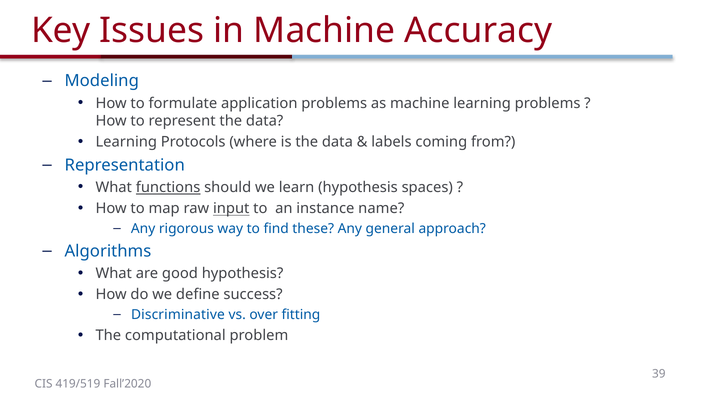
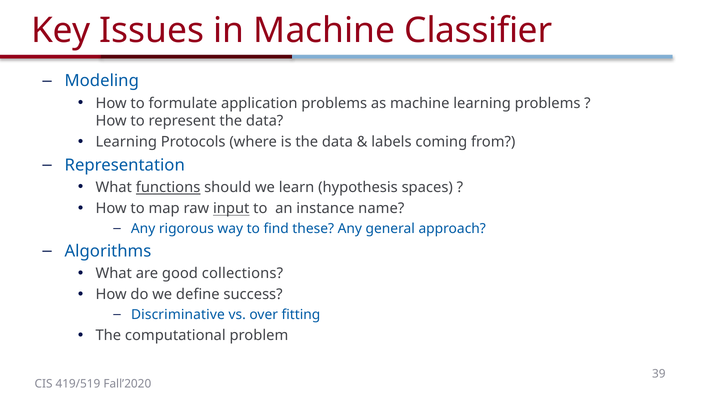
Accuracy: Accuracy -> Classifier (478, 31)
good hypothesis: hypothesis -> collections (242, 274)
